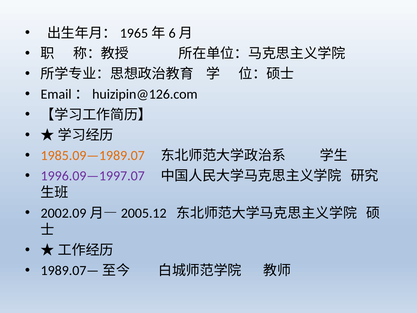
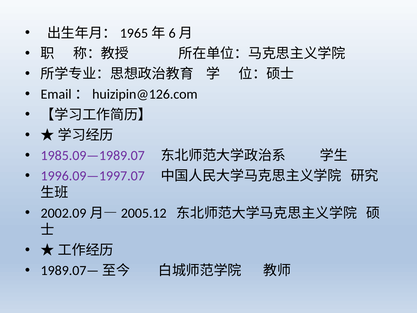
1985.09—1989.07 colour: orange -> purple (93, 155)
